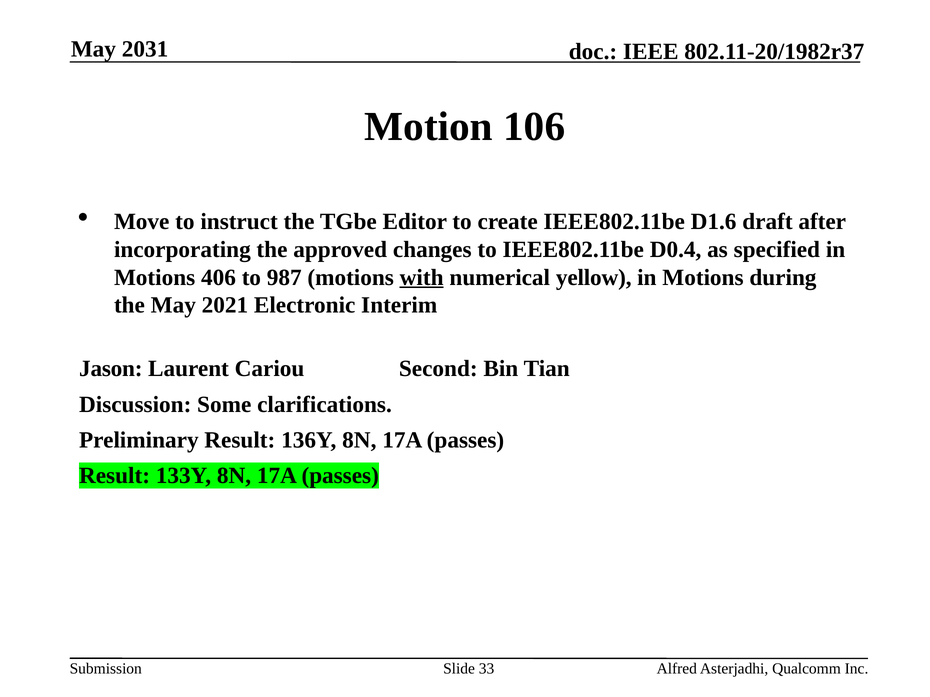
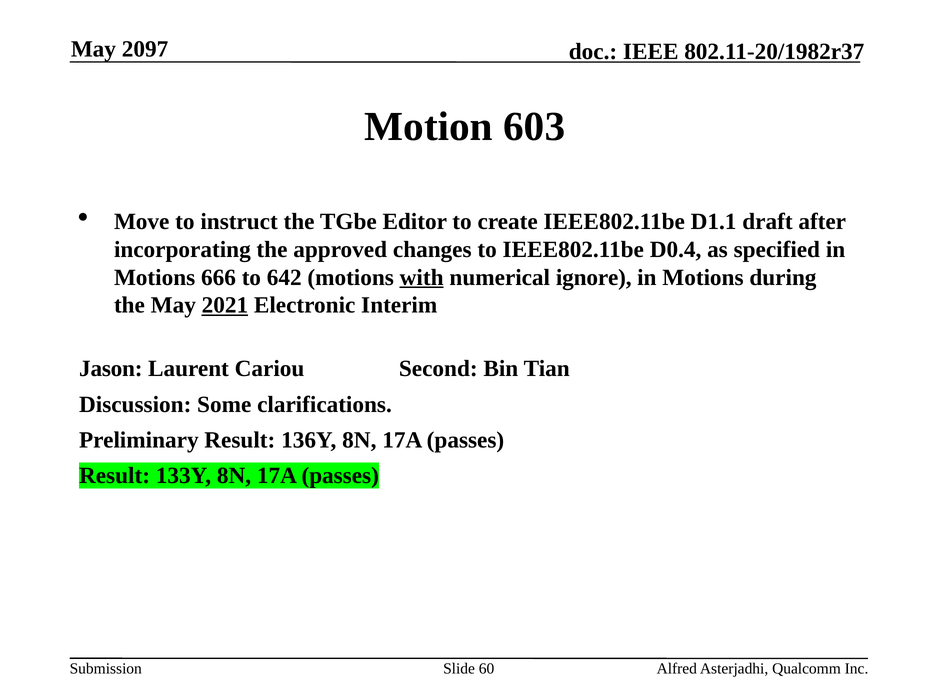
2031: 2031 -> 2097 (145, 49)
106: 106 -> 603 (534, 127)
D1.6: D1.6 -> D1.1 (714, 222)
406: 406 -> 666 (218, 278)
987: 987 -> 642 (284, 278)
yellow: yellow -> ignore (594, 278)
2021 underline: none -> present (225, 305)
33: 33 -> 60 (487, 669)
